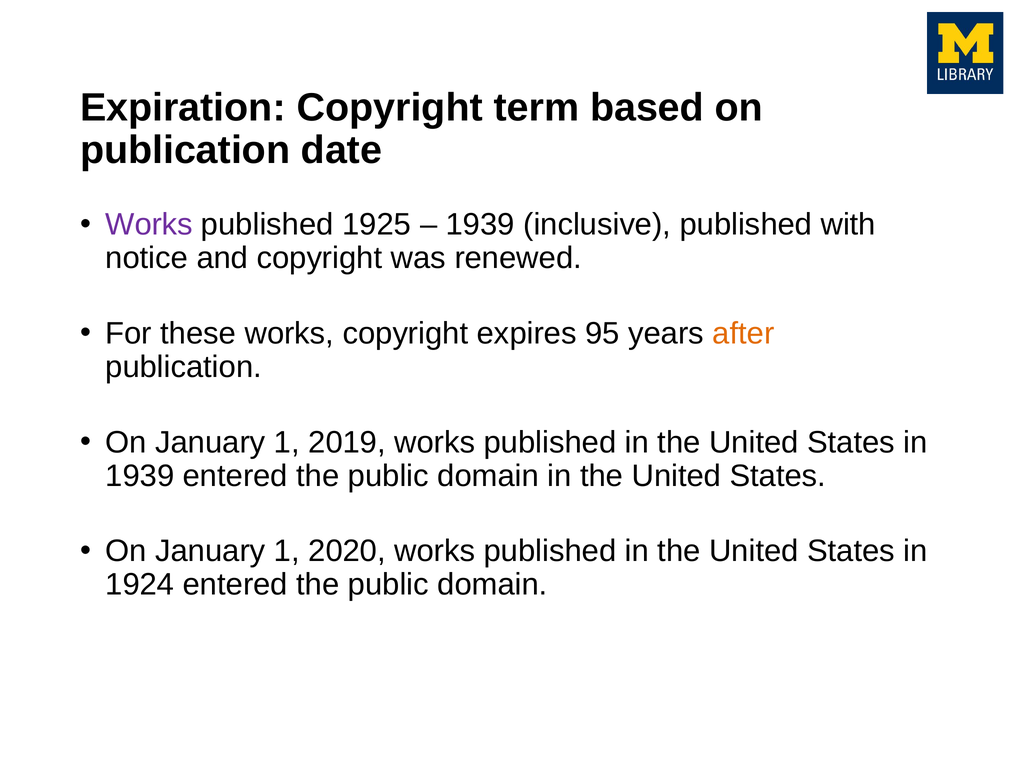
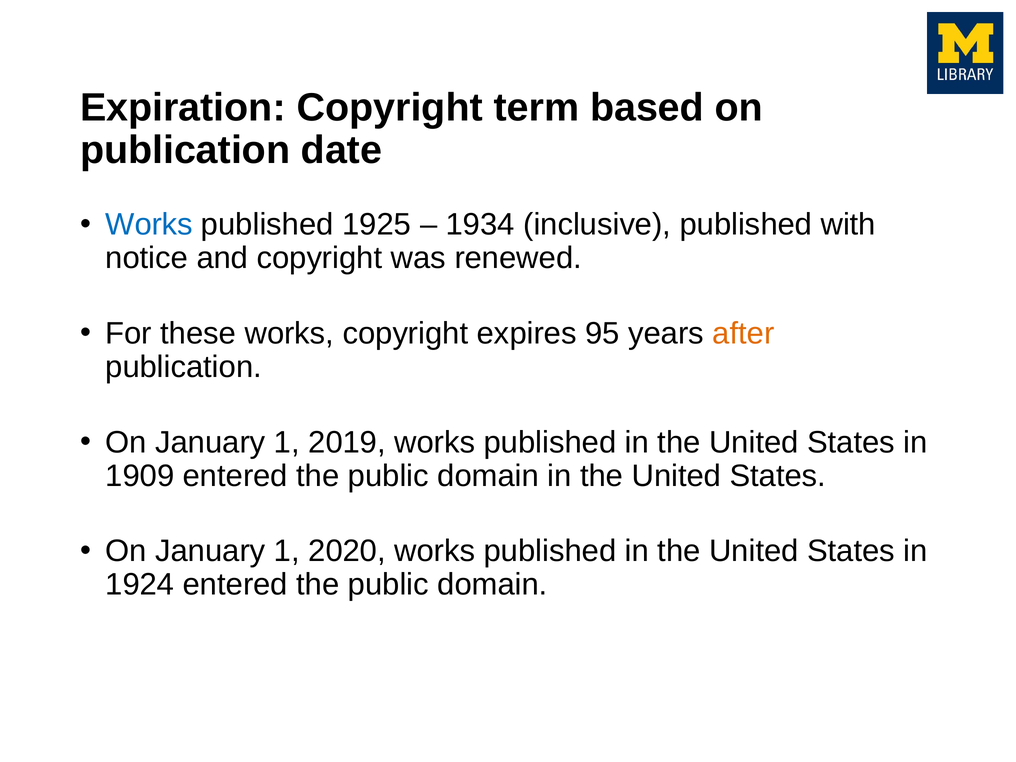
Works colour: purple -> blue (149, 224)
1939: 1939 -> 1934 (480, 224)
1939: 1939 -> 1909 (140, 476)
